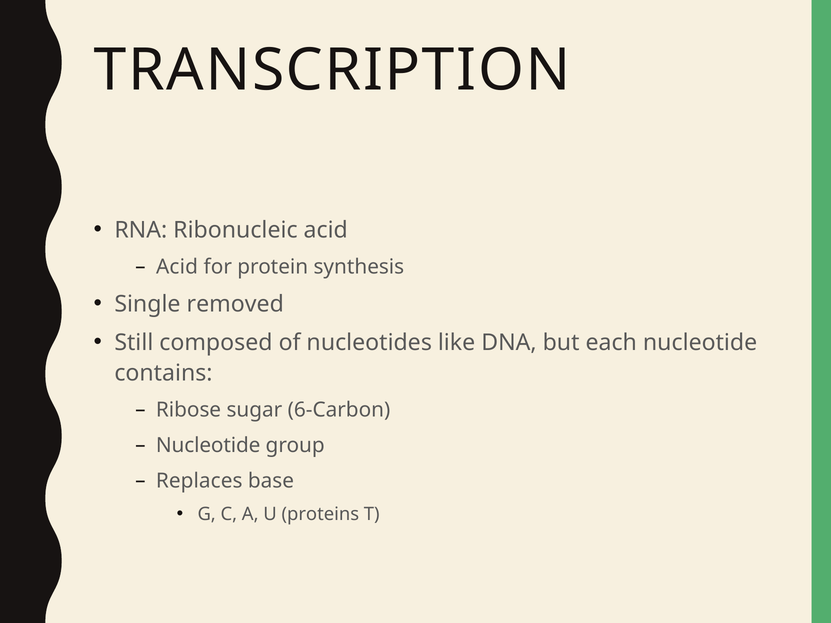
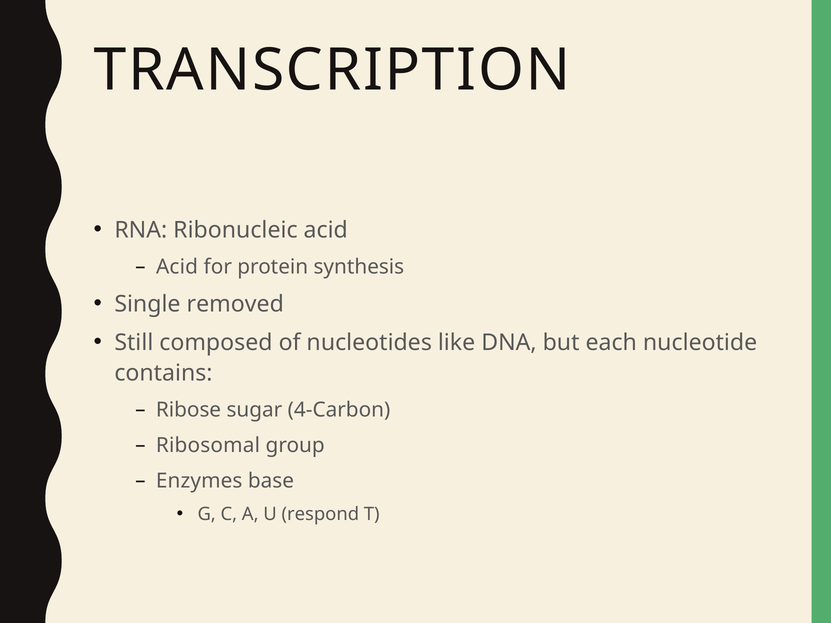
6-Carbon: 6-Carbon -> 4-Carbon (339, 410)
Nucleotide: Nucleotide -> Ribosomal (208, 445)
Replaces: Replaces -> Enzymes (199, 481)
proteins: proteins -> respond (320, 515)
